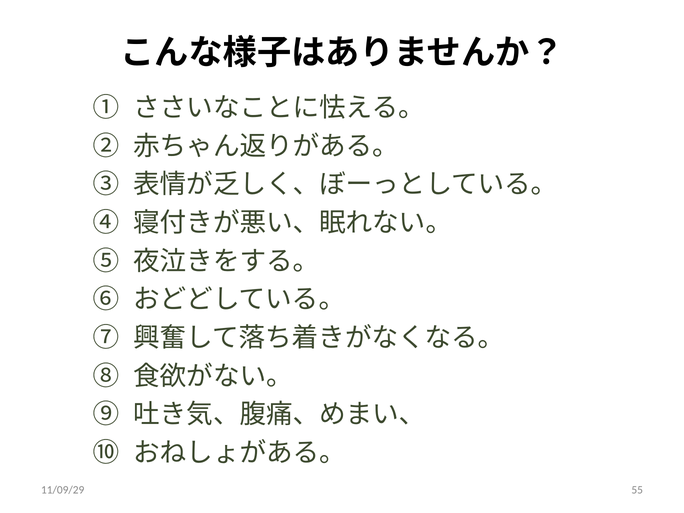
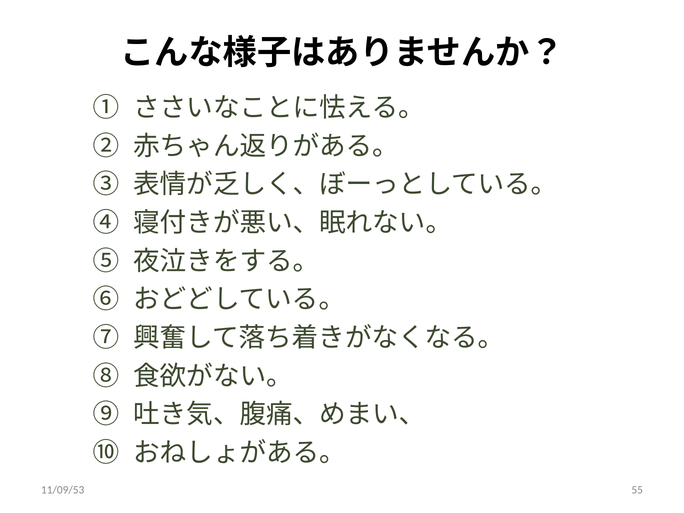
11/09/29: 11/09/29 -> 11/09/53 (63, 490)
